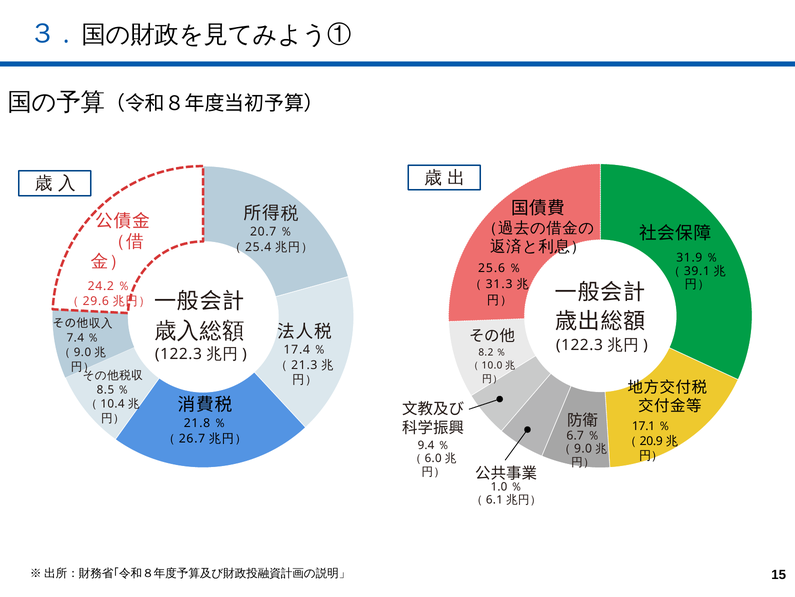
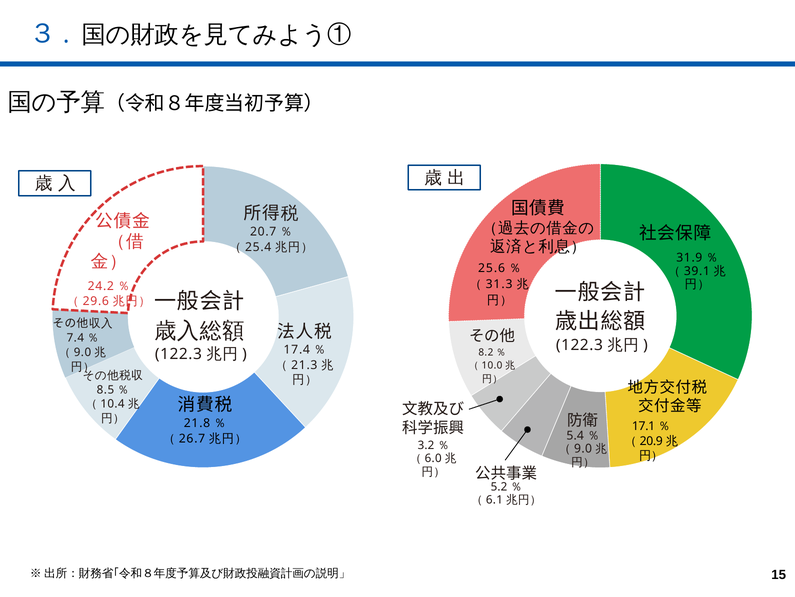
6.7: 6.7 -> 5.4 (575, 435)
9.4: 9.4 -> 3.2 (426, 445)
1.0: 1.0 -> 5.2 (499, 486)
